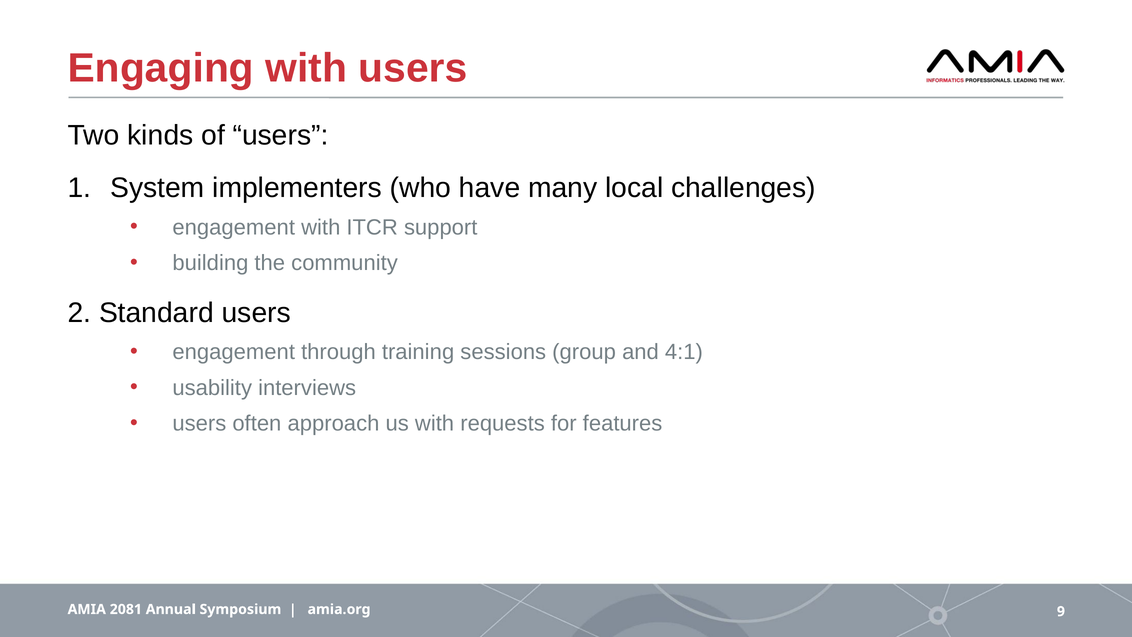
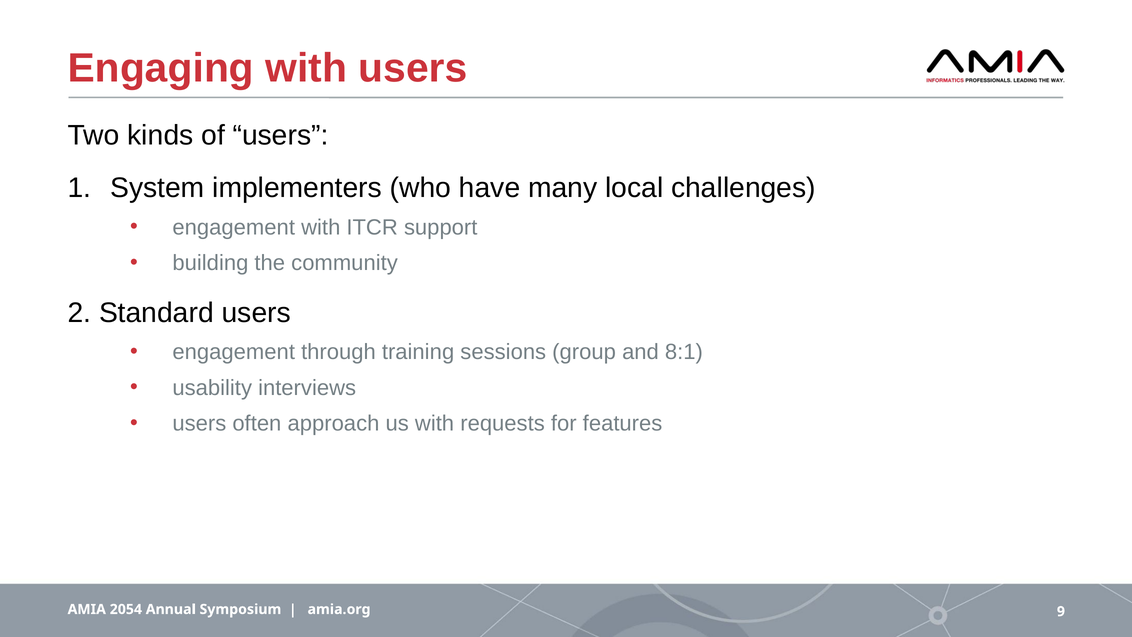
4:1: 4:1 -> 8:1 (684, 352)
2081: 2081 -> 2054 (126, 609)
